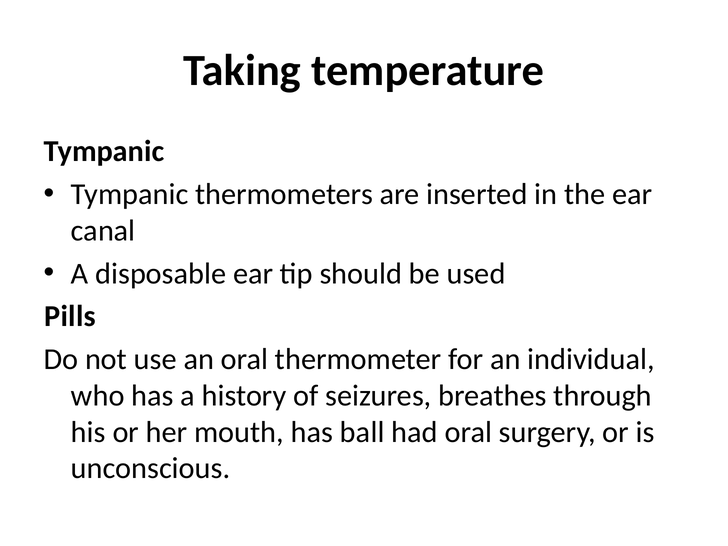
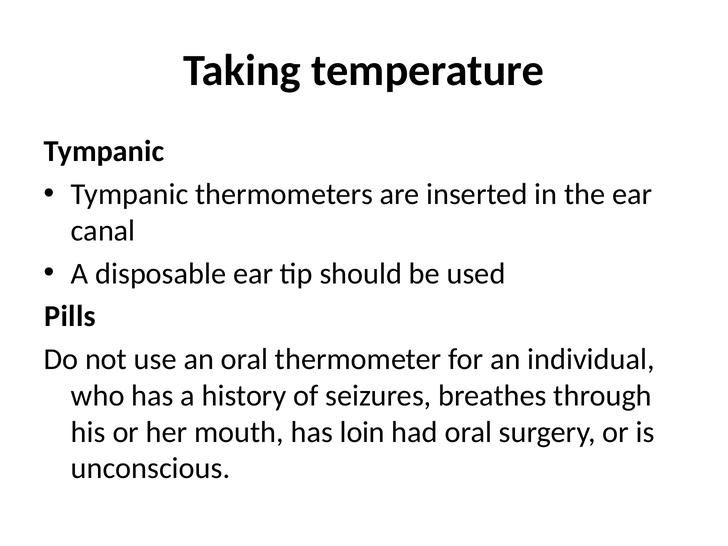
ball: ball -> loin (362, 432)
